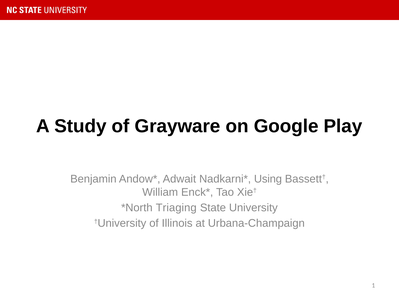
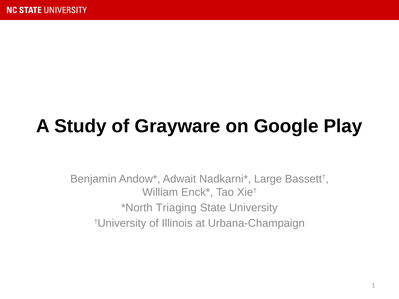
Using: Using -> Large (268, 179)
